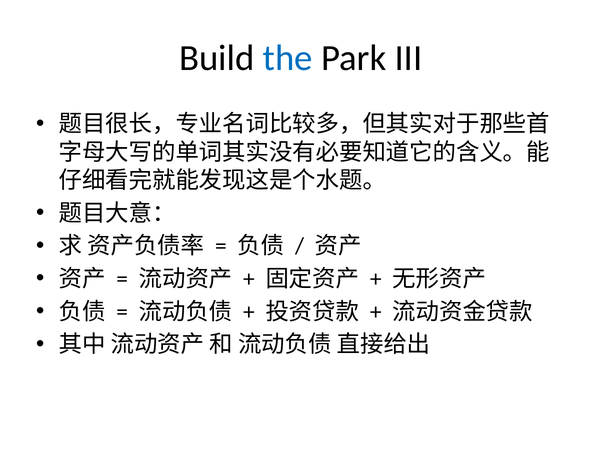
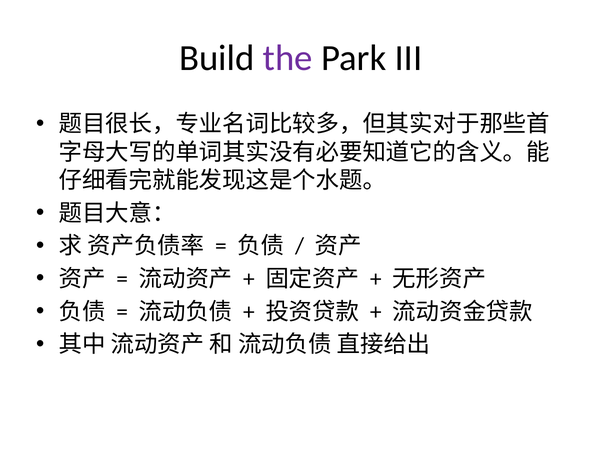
the colour: blue -> purple (288, 58)
